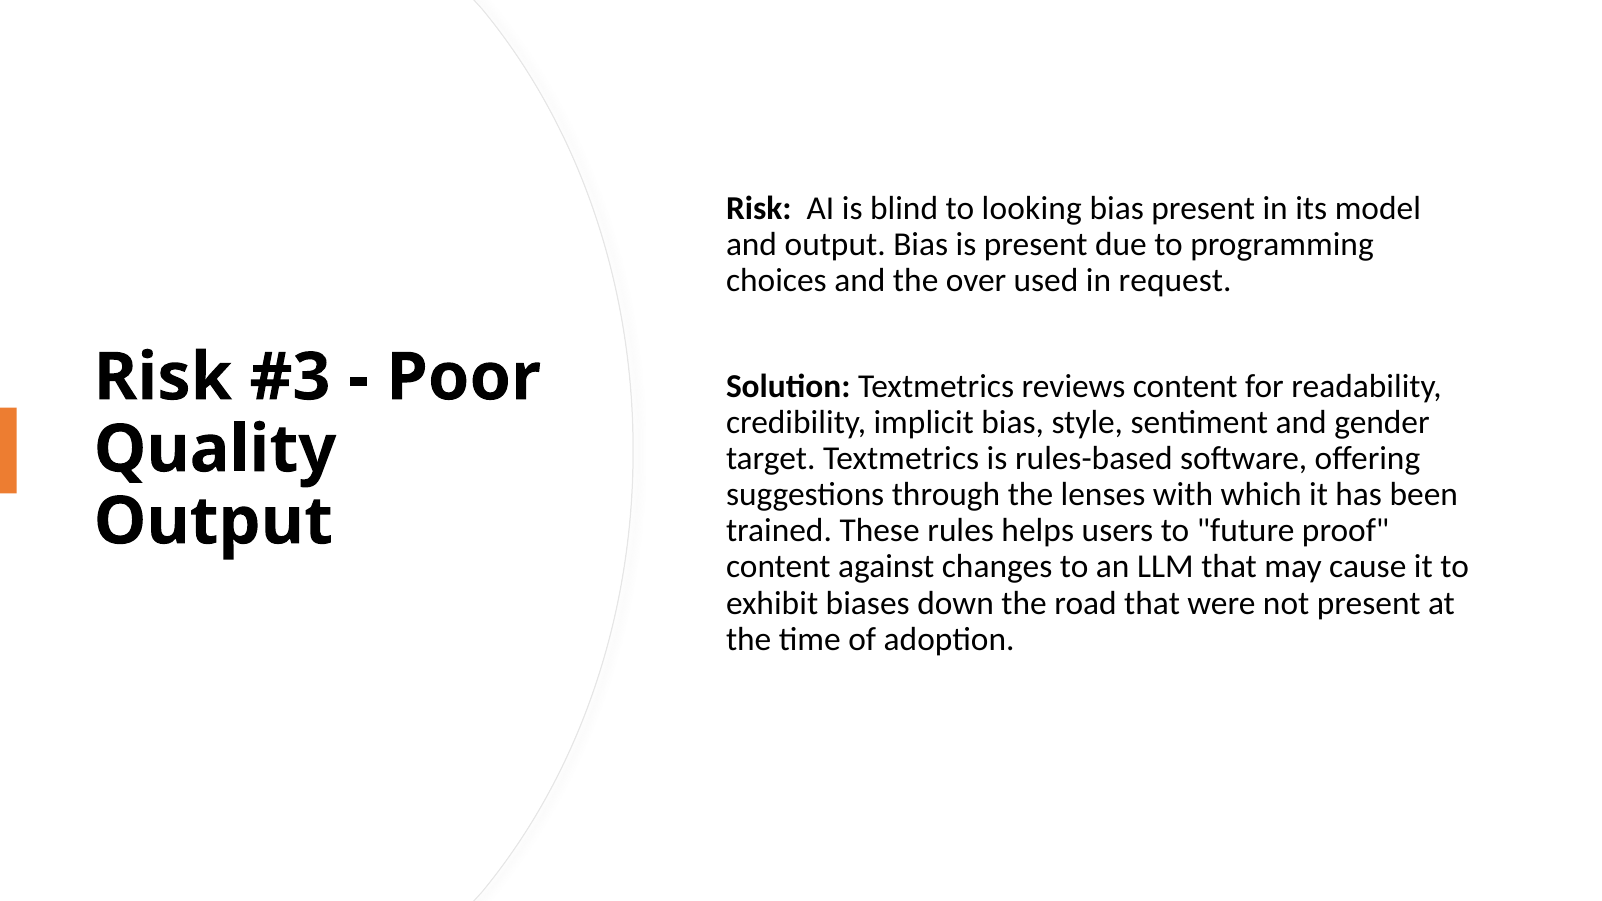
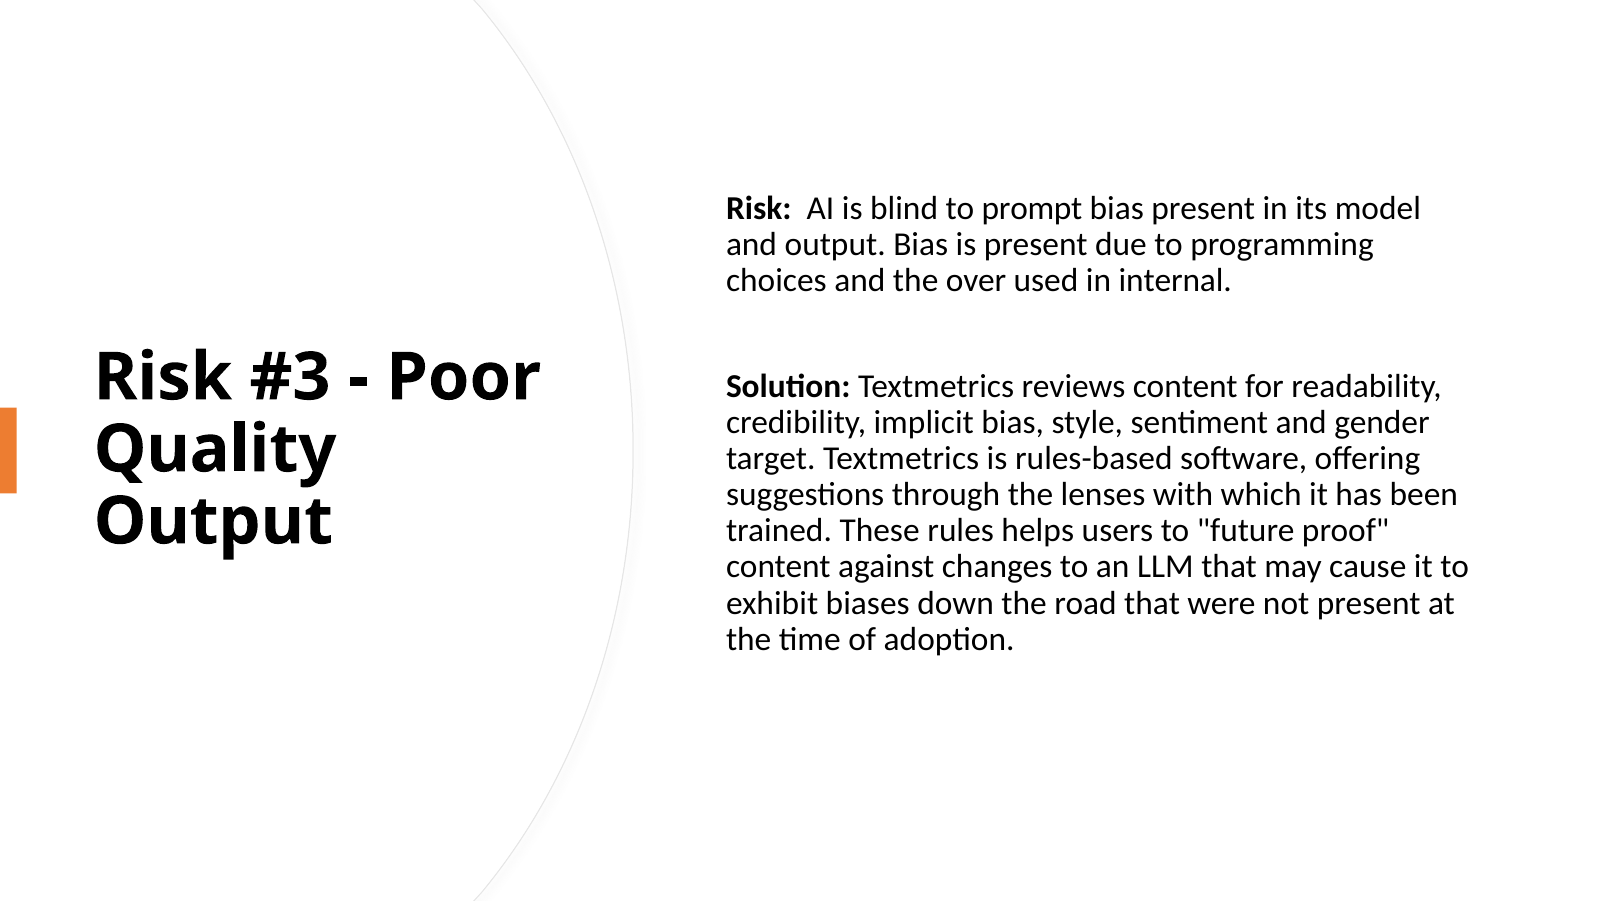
looking: looking -> prompt (1032, 209)
request: request -> internal (1175, 281)
